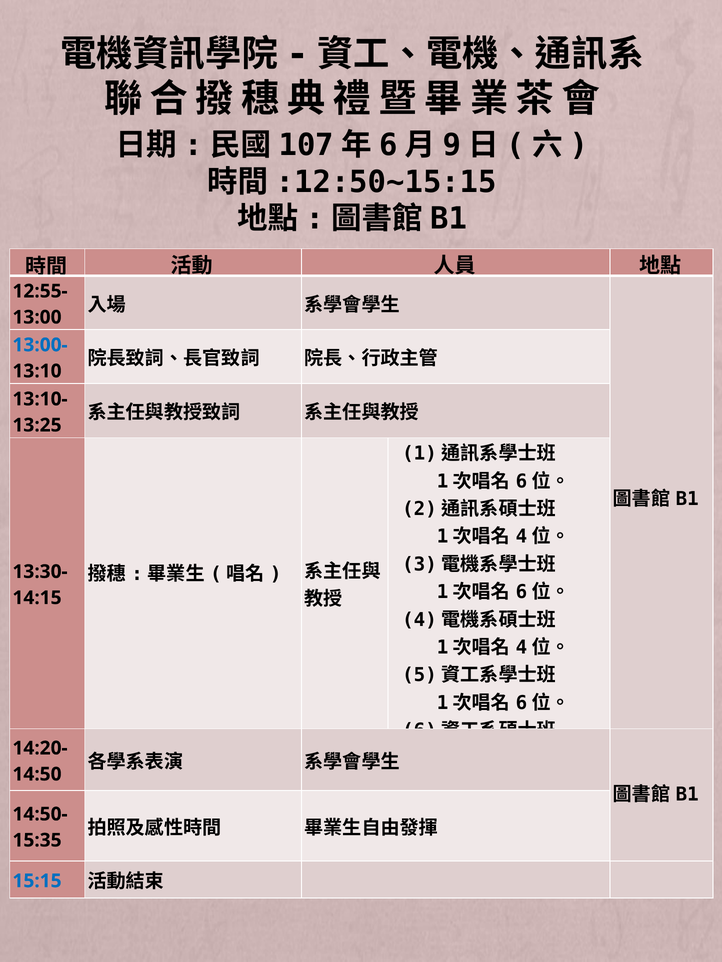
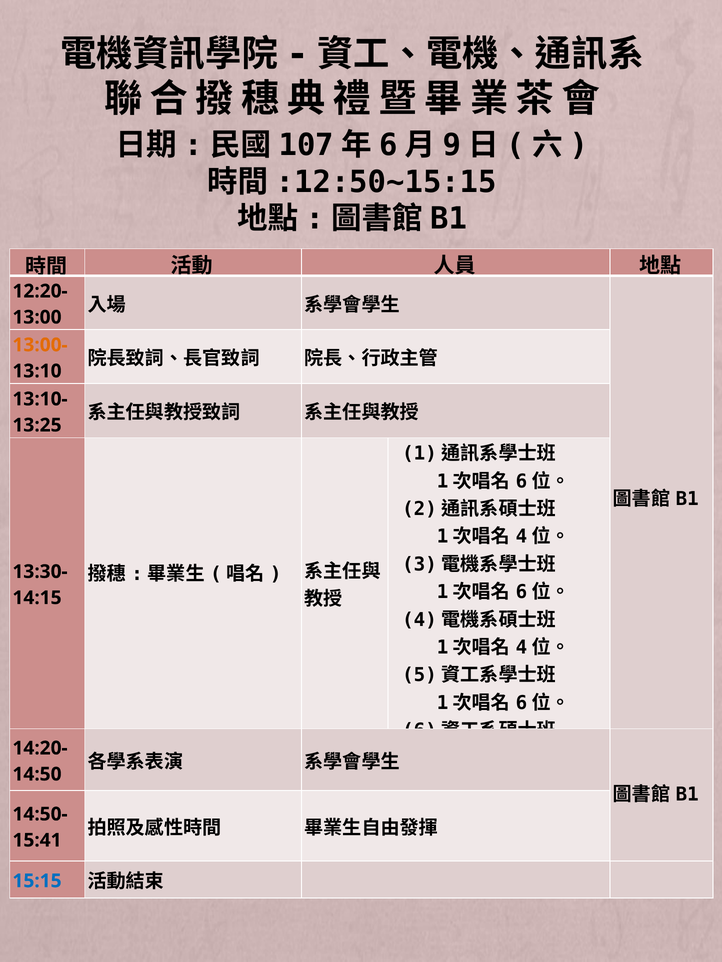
12:55-: 12:55- -> 12:20- (40, 291)
13:00- colour: blue -> orange (40, 345)
15:35: 15:35 -> 15:41 (37, 841)
